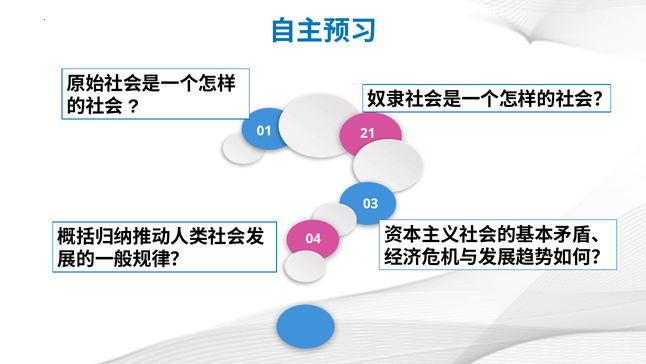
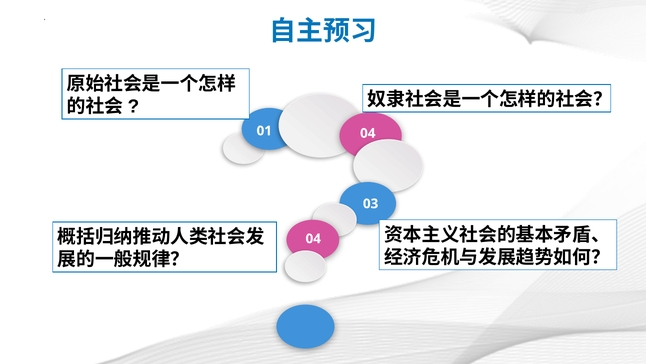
01 21: 21 -> 04 (368, 133)
